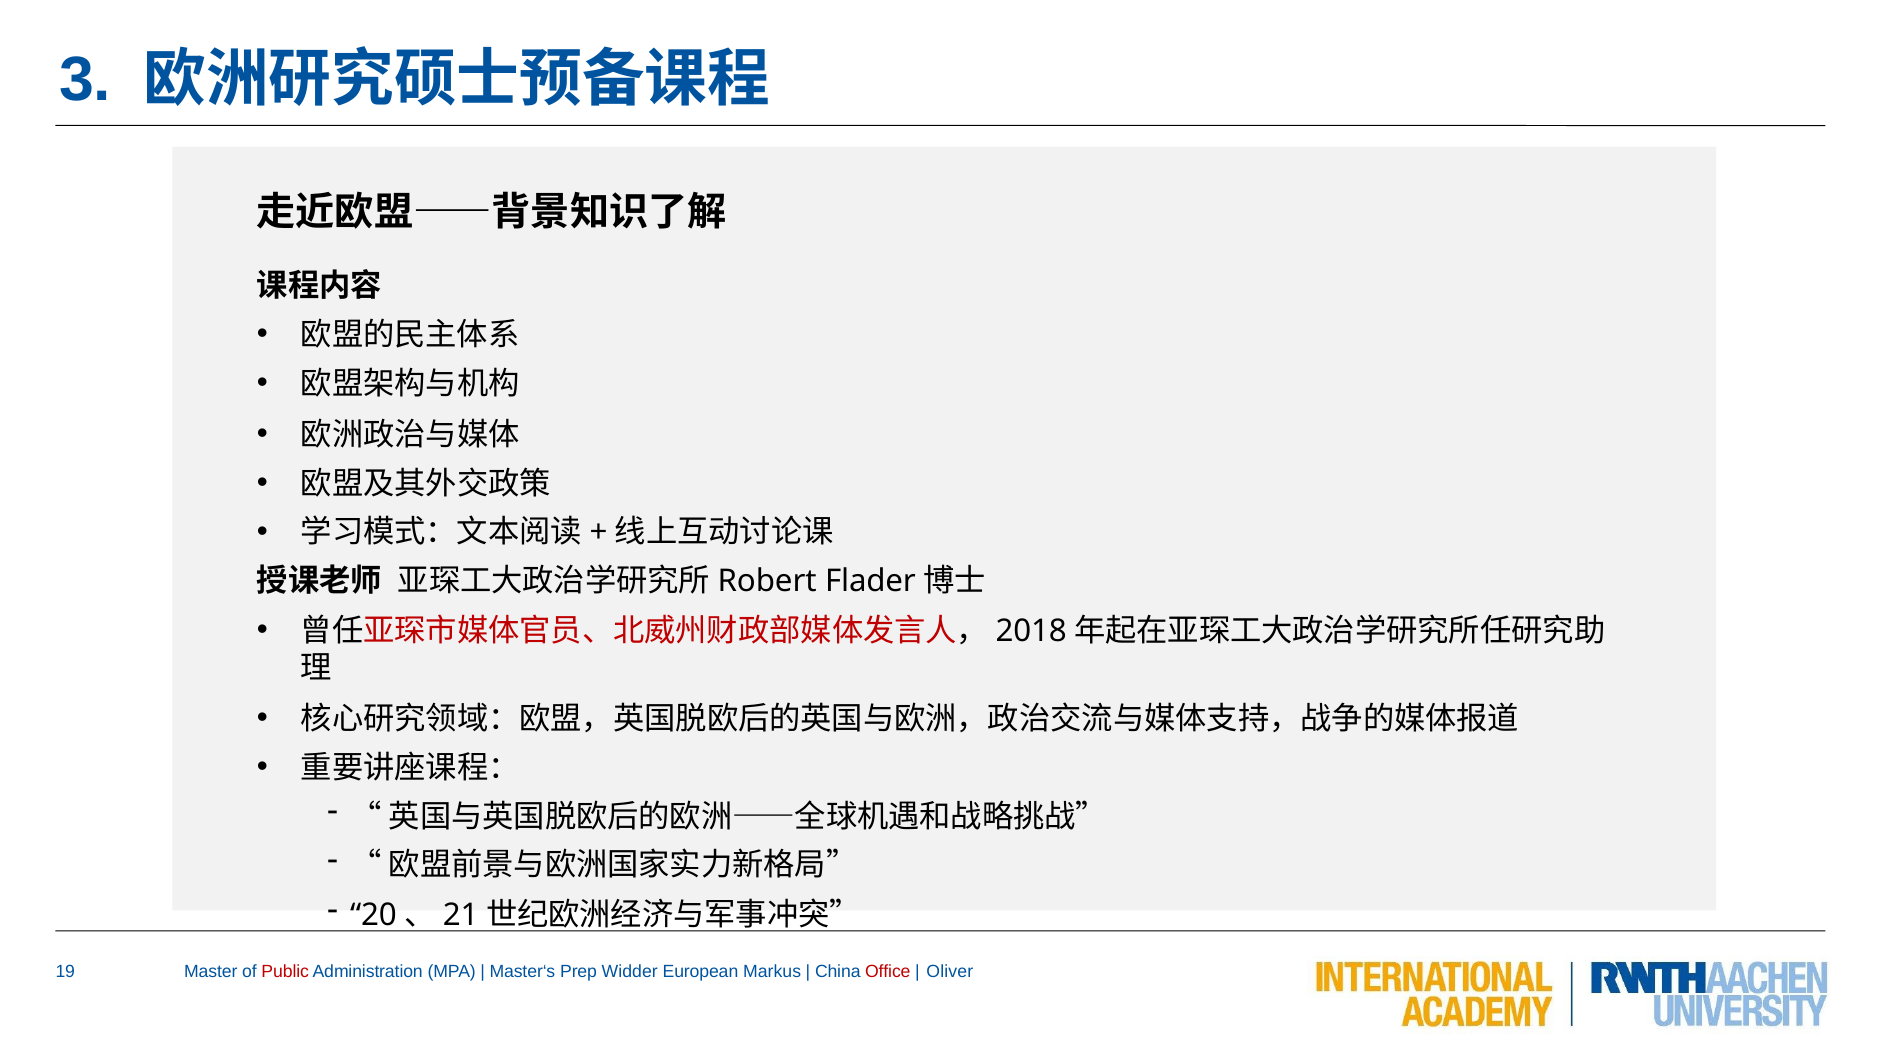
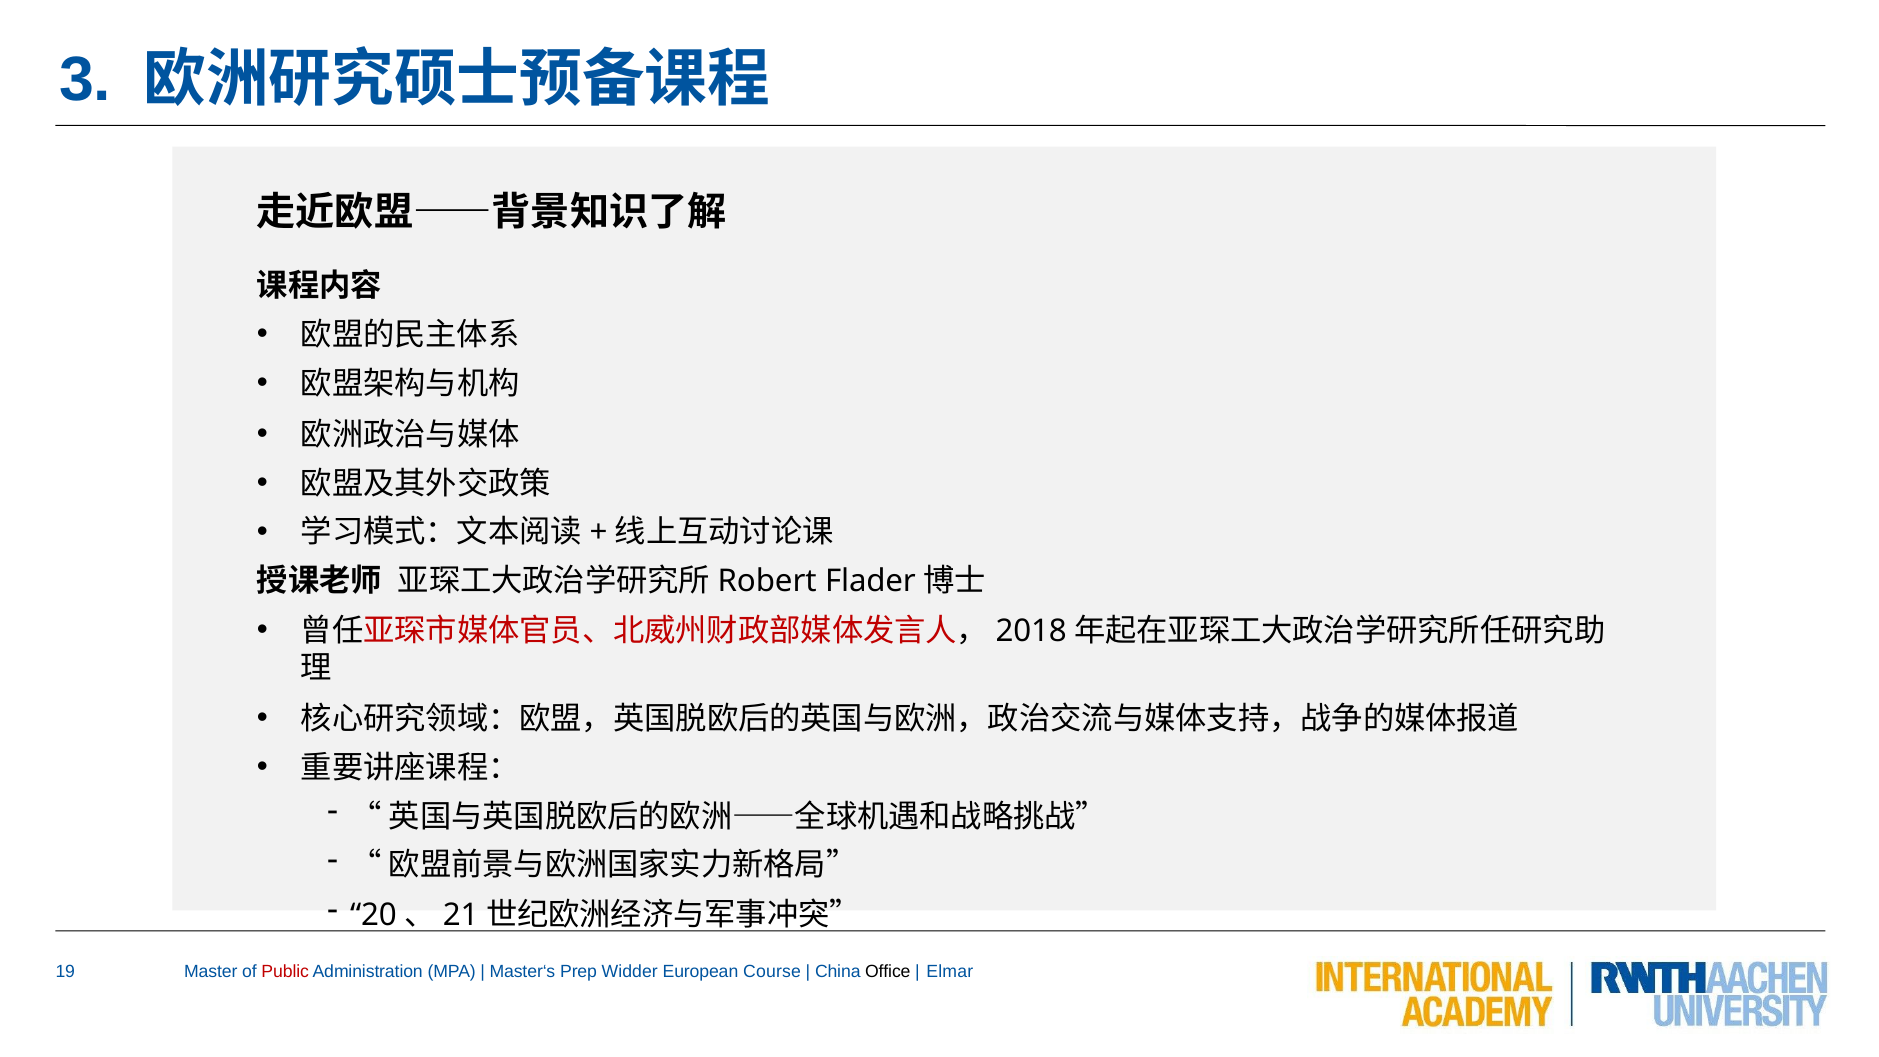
Markus: Markus -> Course (772, 972)
Office colour: red -> black (888, 972)
Oliver: Oliver -> Elmar (950, 972)
